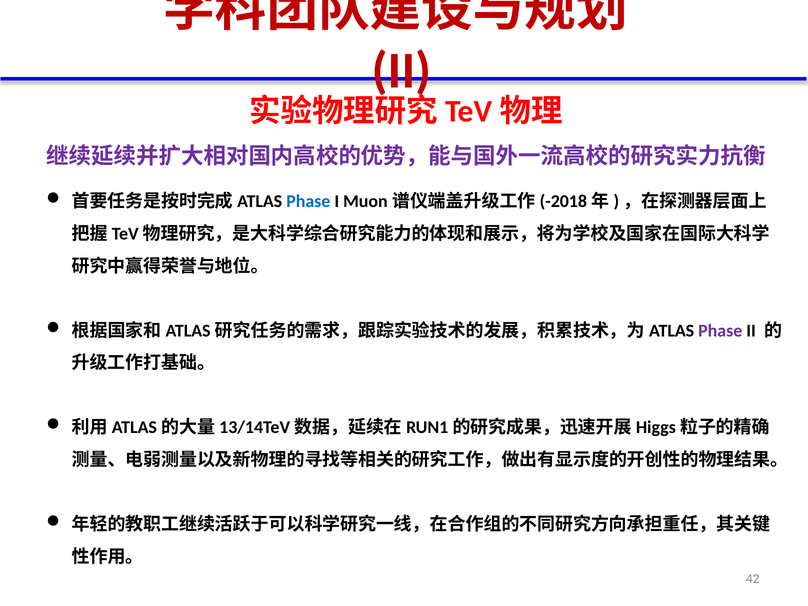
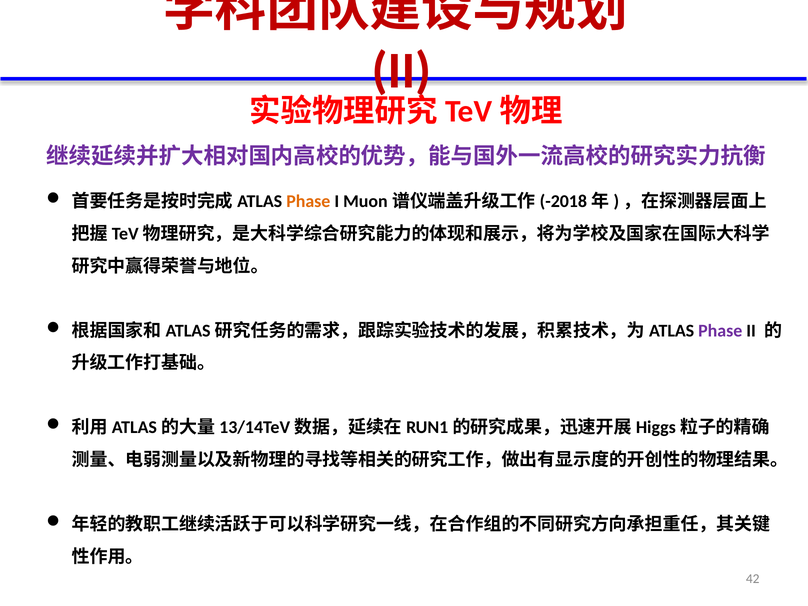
Phase colour: blue -> orange (308, 202)
